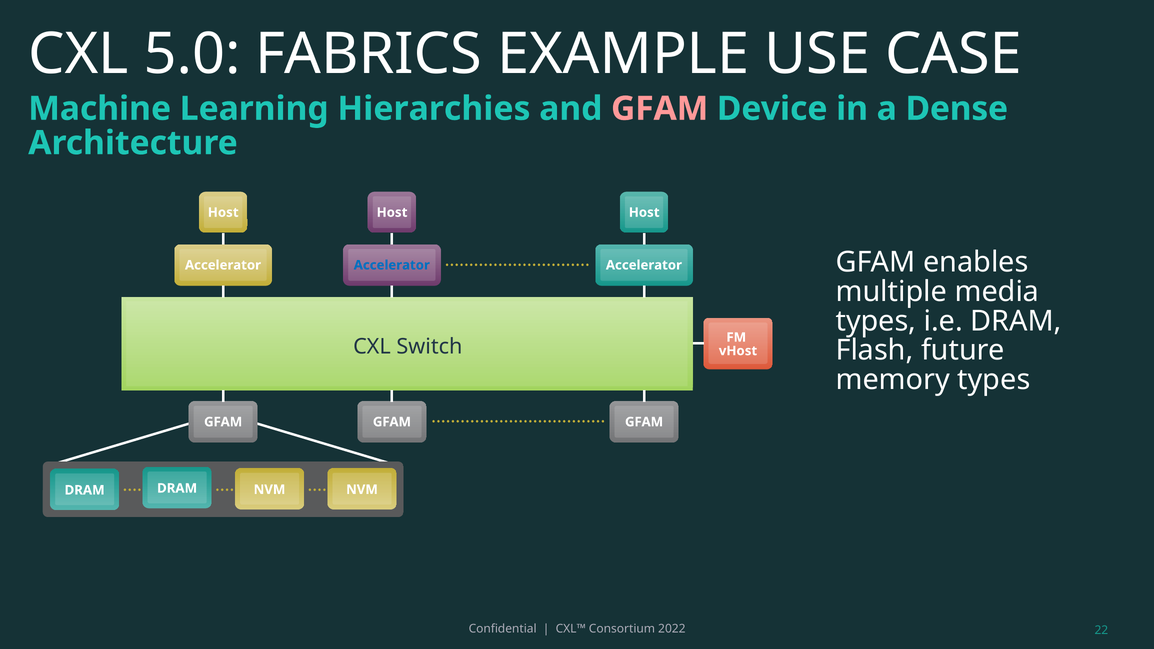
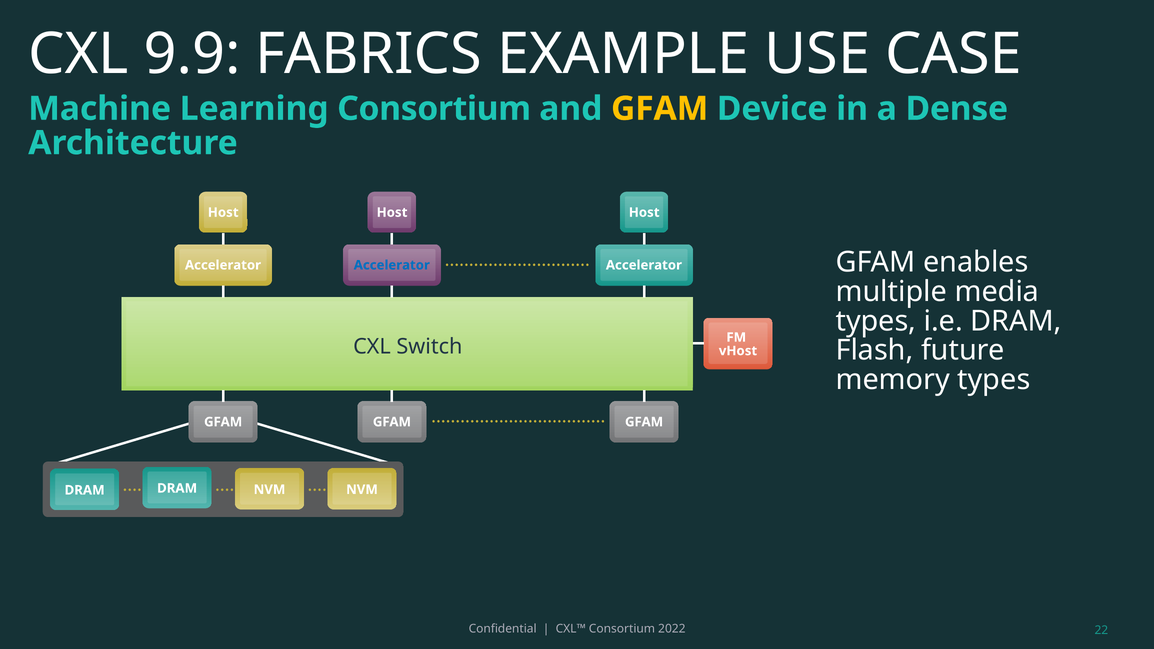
5.0: 5.0 -> 9.9 (192, 54)
Learning Hierarchies: Hierarchies -> Consortium (434, 109)
GFAM colour: pink -> yellow (660, 109)
